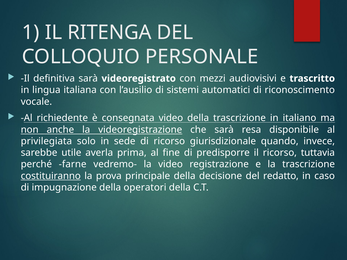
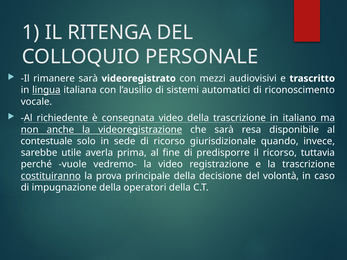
definitiva: definitiva -> rimanere (54, 79)
lingua underline: none -> present (46, 90)
privilegiata: privilegiata -> contestuale (46, 141)
farne: farne -> vuole (73, 164)
redatto: redatto -> volontà (281, 176)
